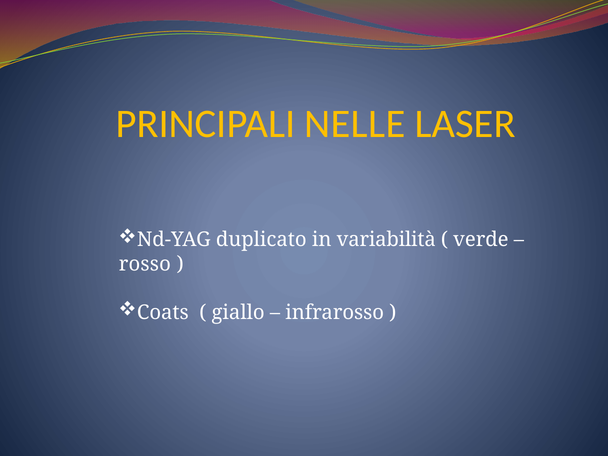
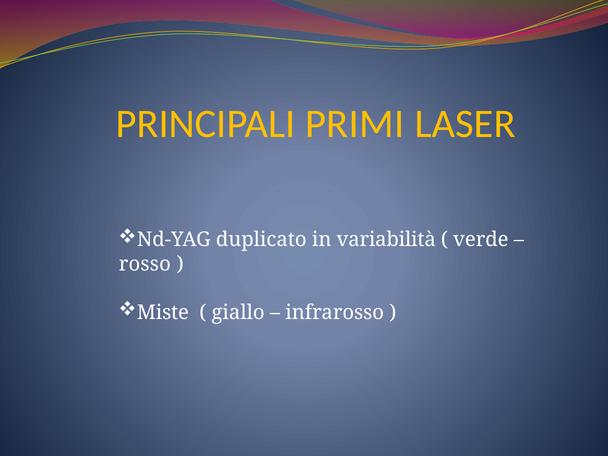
NELLE: NELLE -> PRIMI (355, 124)
Coats: Coats -> Miste (163, 313)
